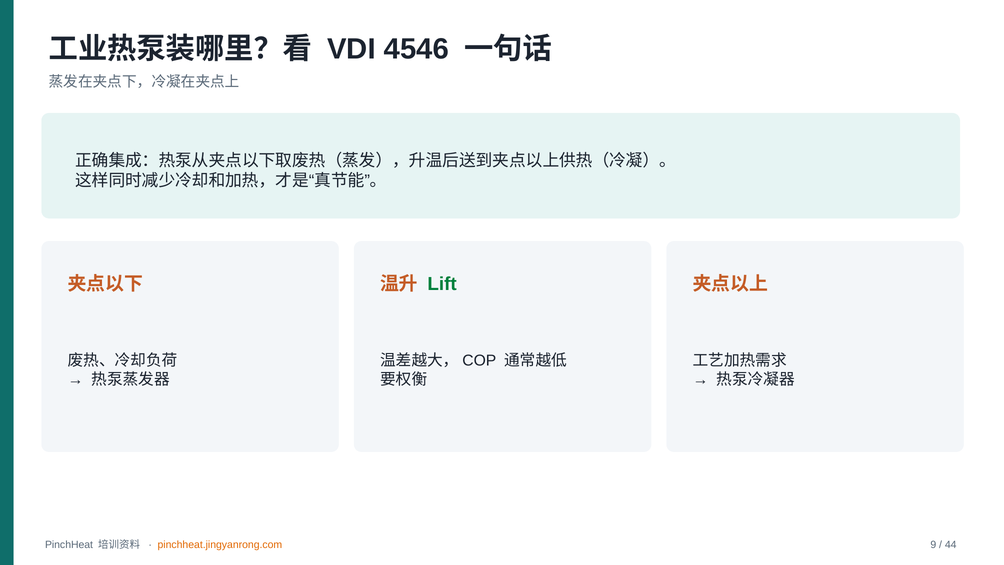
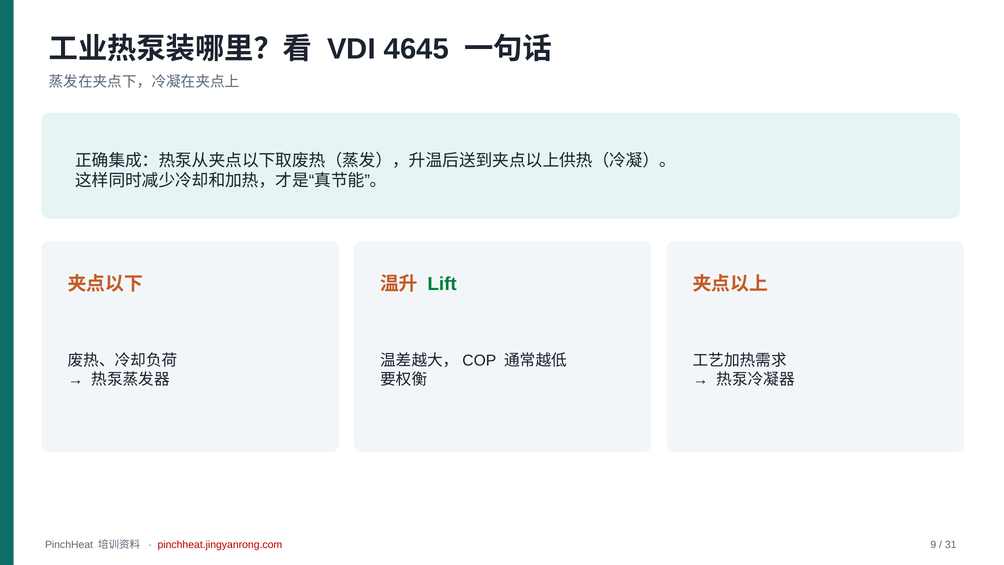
4546: 4546 -> 4645 (416, 49)
pinchheat.jingyanrong.com colour: orange -> red (220, 545)
44: 44 -> 31 (951, 545)
